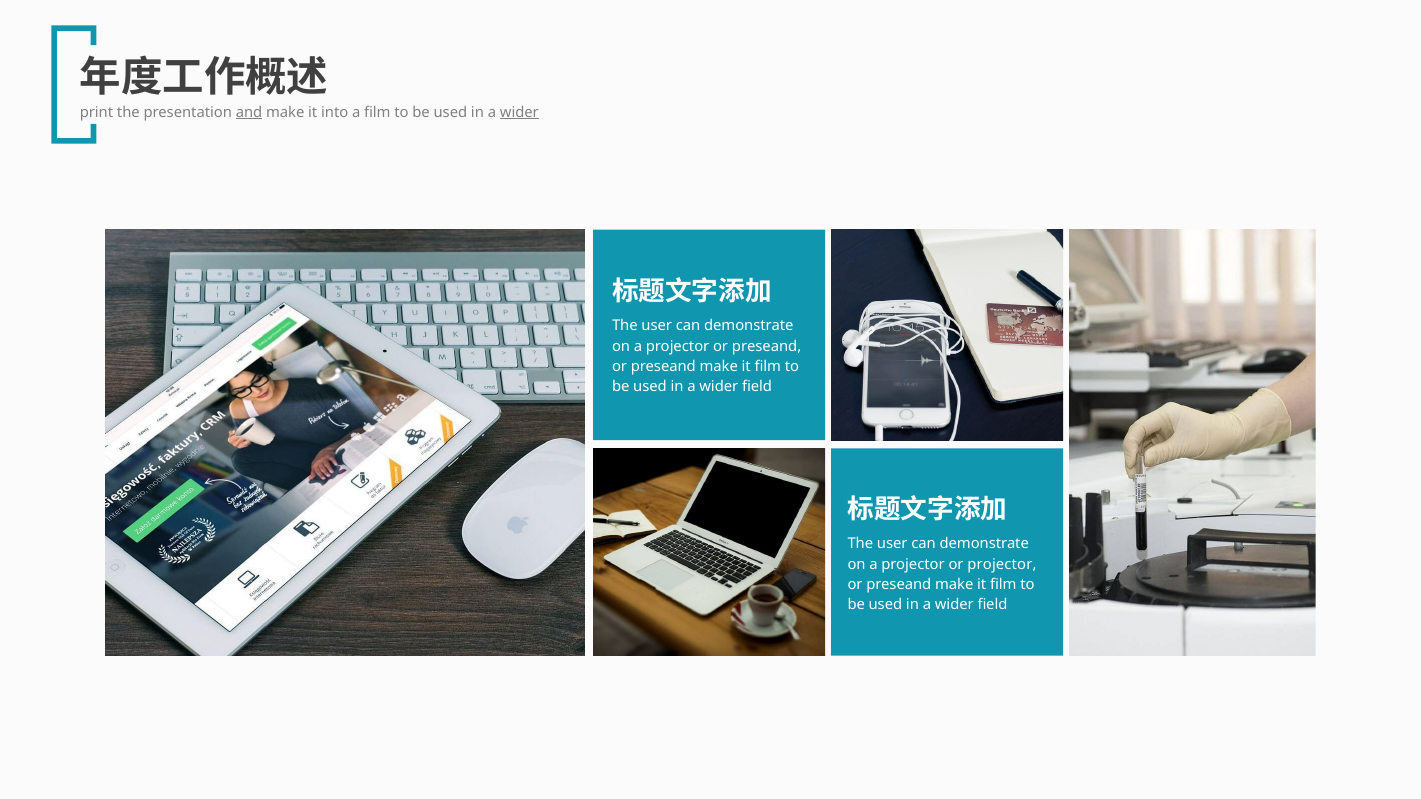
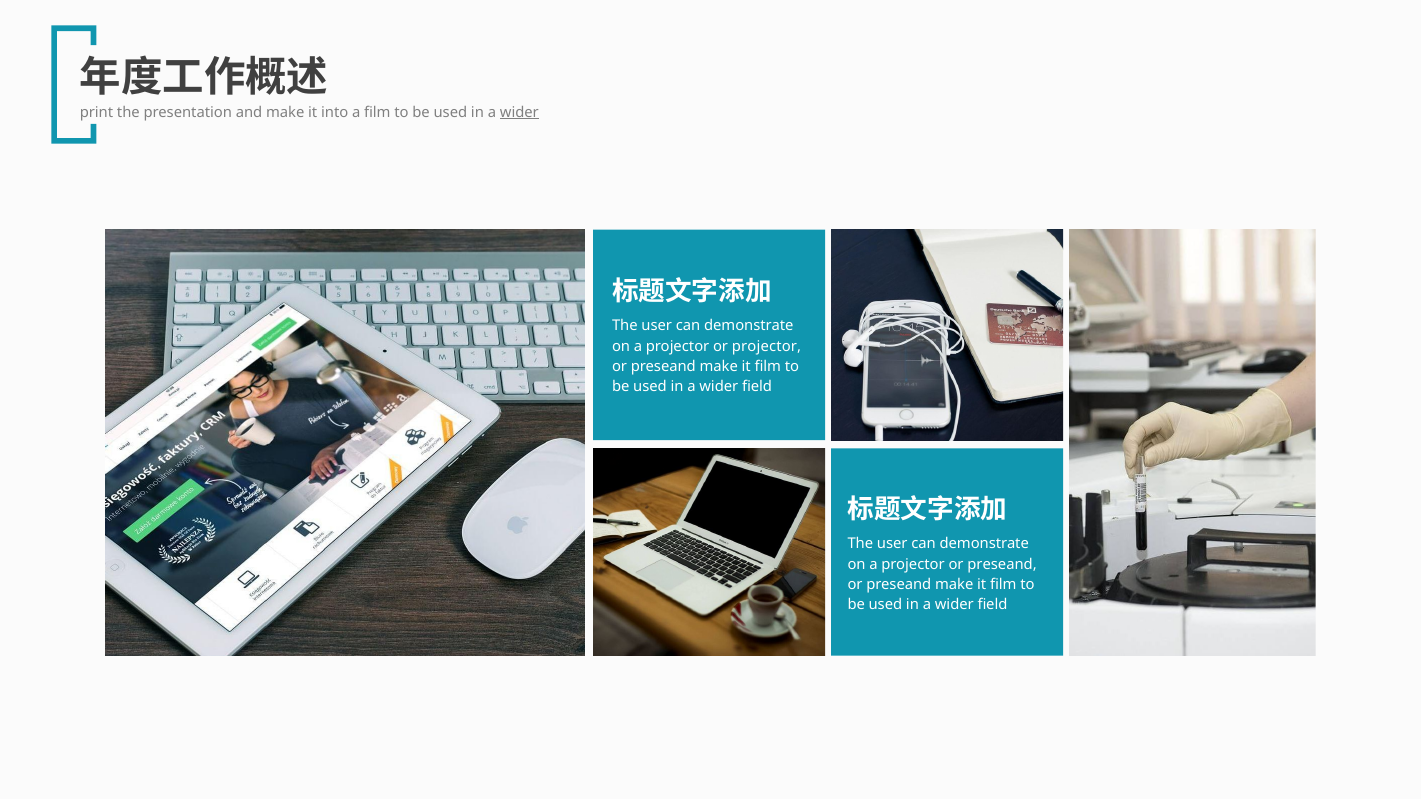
and underline: present -> none (249, 113)
a projector or preseand: preseand -> projector (767, 346)
a projector or projector: projector -> preseand (1002, 564)
